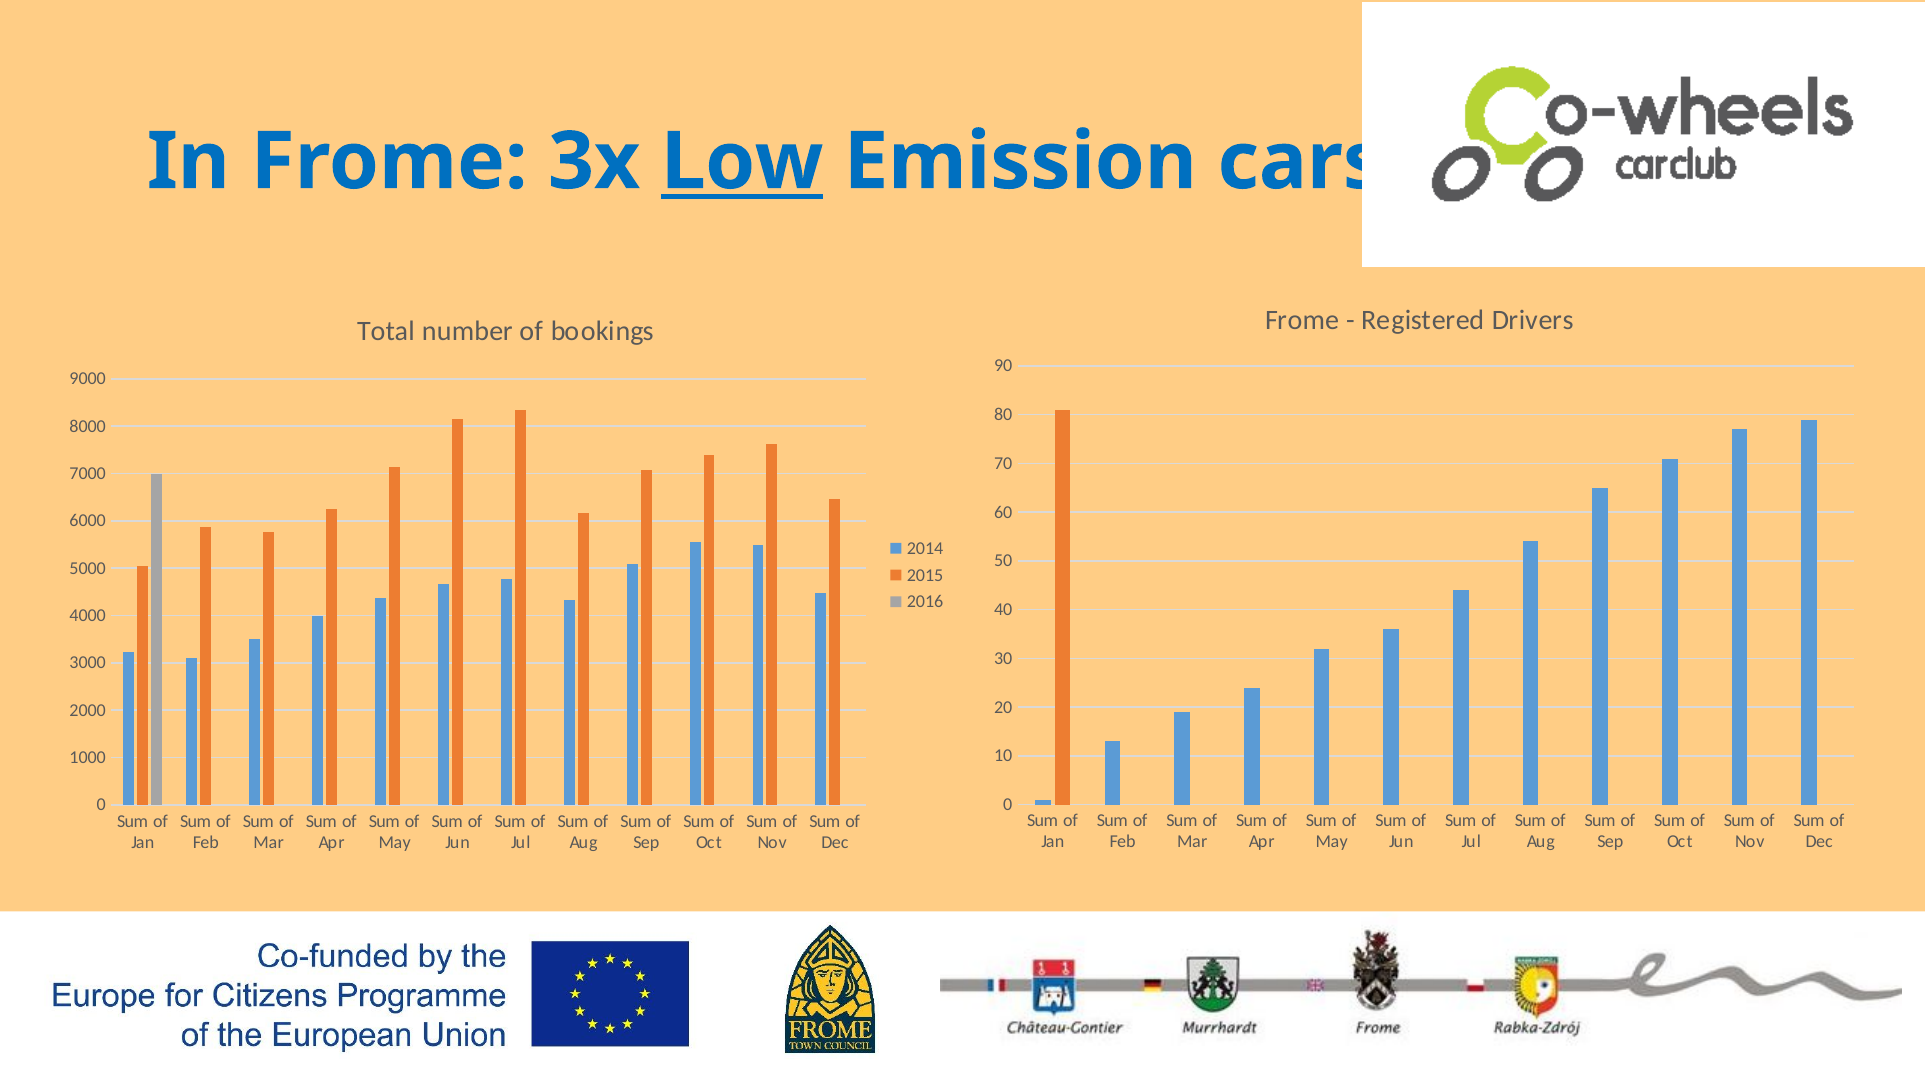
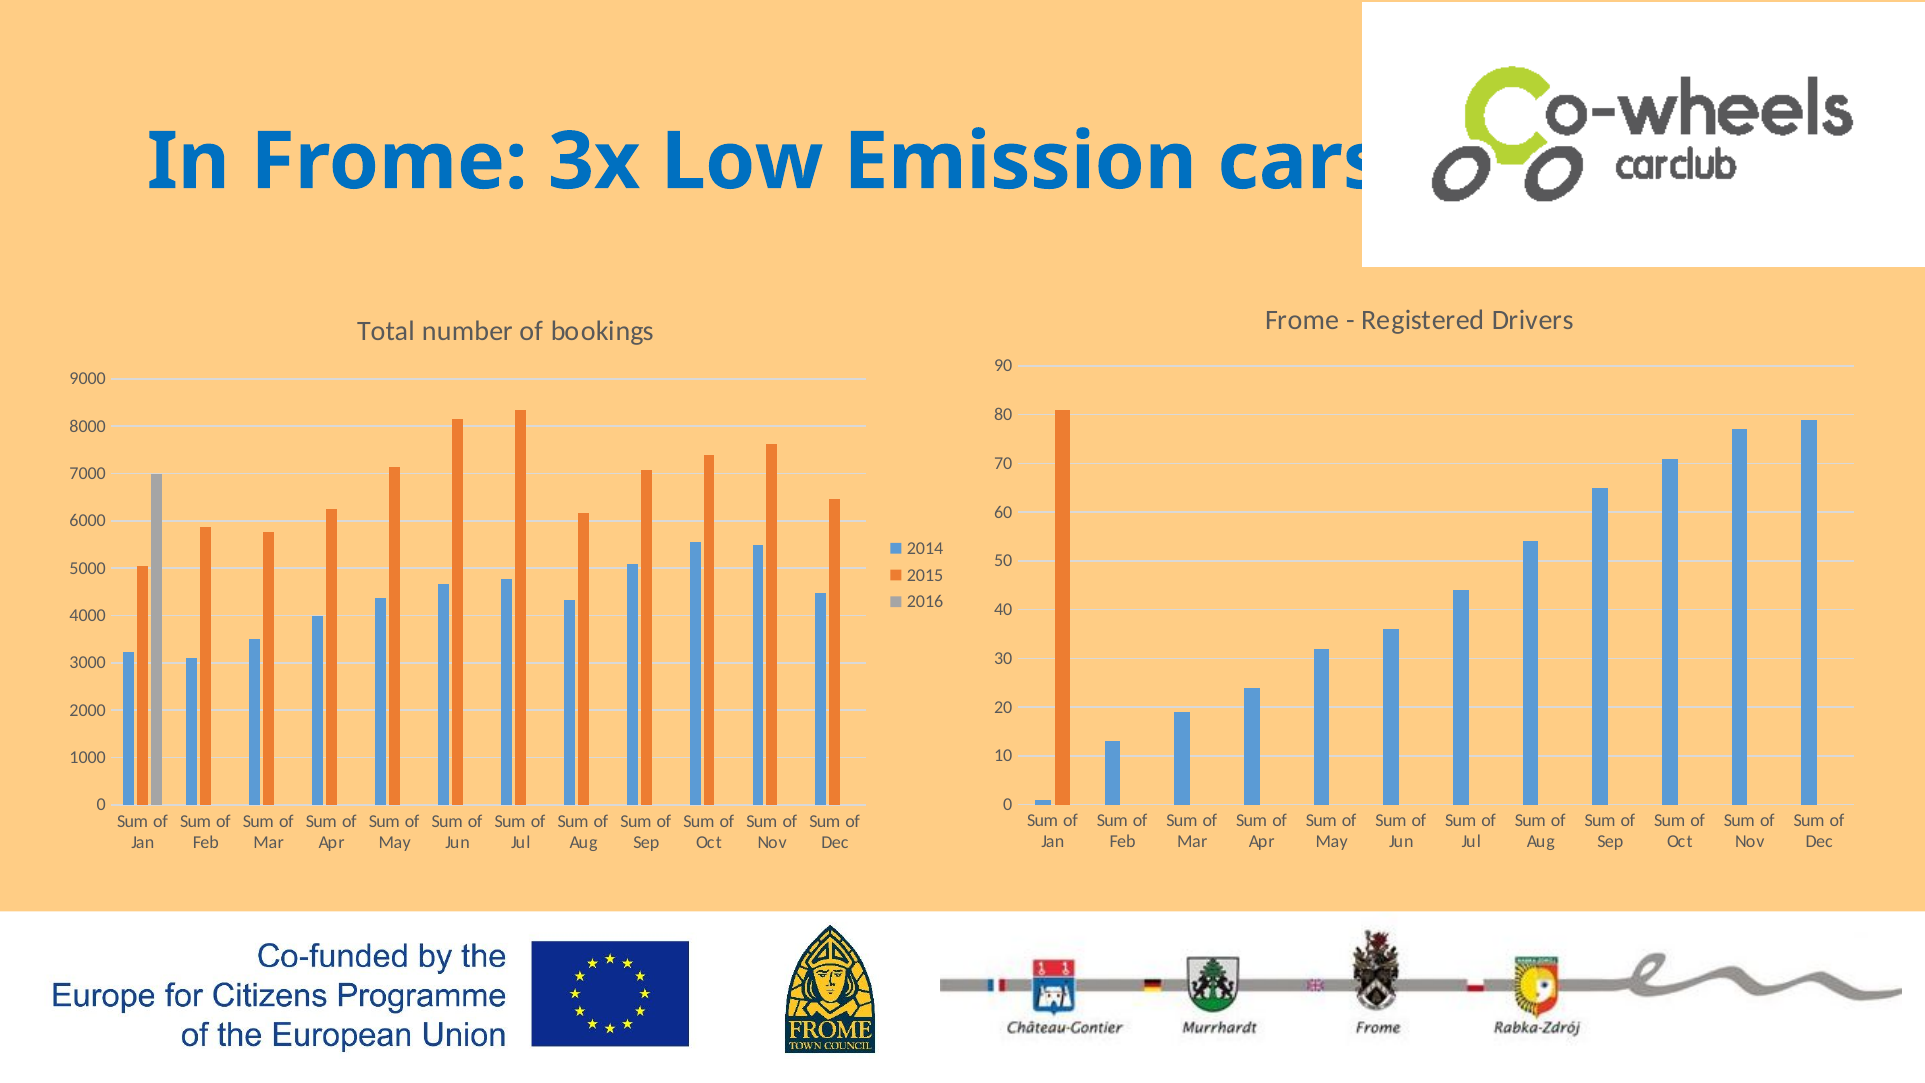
Low underline: present -> none (742, 162)
